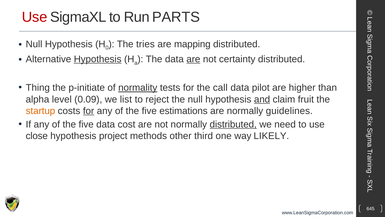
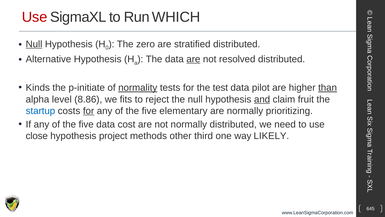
PARTS: PARTS -> WHICH (176, 17)
Null underline: none -> present (34, 44)
tries: tries -> zero (145, 44)
mapping: mapping -> stratified (192, 44)
Hypothesis underline: present -> none (98, 59)
certainty: certainty -> resolved (237, 59)
Thing: Thing -> Kinds (38, 88)
call: call -> test (220, 88)
than underline: none -> present (328, 88)
0.09: 0.09 -> 8.86 (88, 99)
list: list -> fits (126, 99)
startup colour: orange -> blue (40, 111)
estimations: estimations -> elementary (183, 111)
guidelines: guidelines -> prioritizing (289, 111)
distributed underline: present -> none (233, 124)
